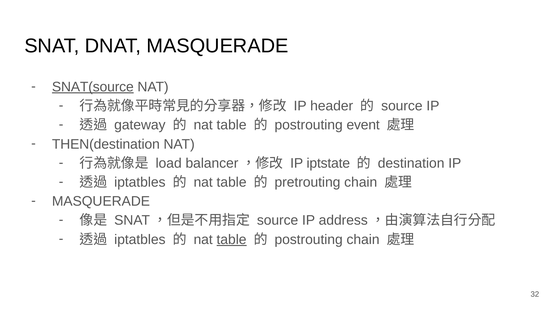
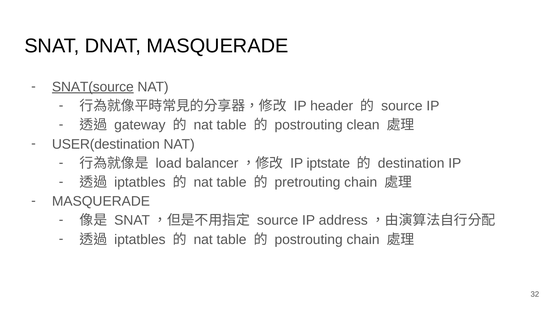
event: event -> clean (363, 125)
THEN(destination: THEN(destination -> USER(destination (106, 144)
table underline: present -> none (232, 239)
